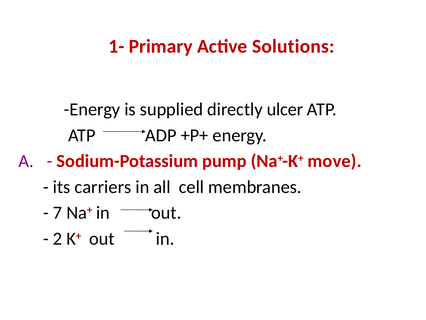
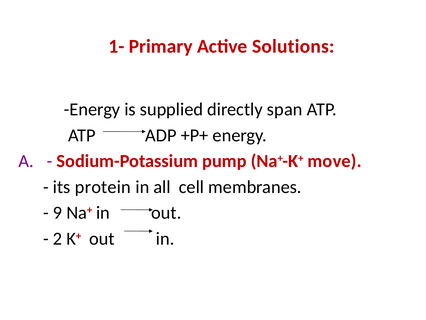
ulcer: ulcer -> span (285, 109)
carriers: carriers -> protein (103, 187)
7: 7 -> 9 (58, 213)
